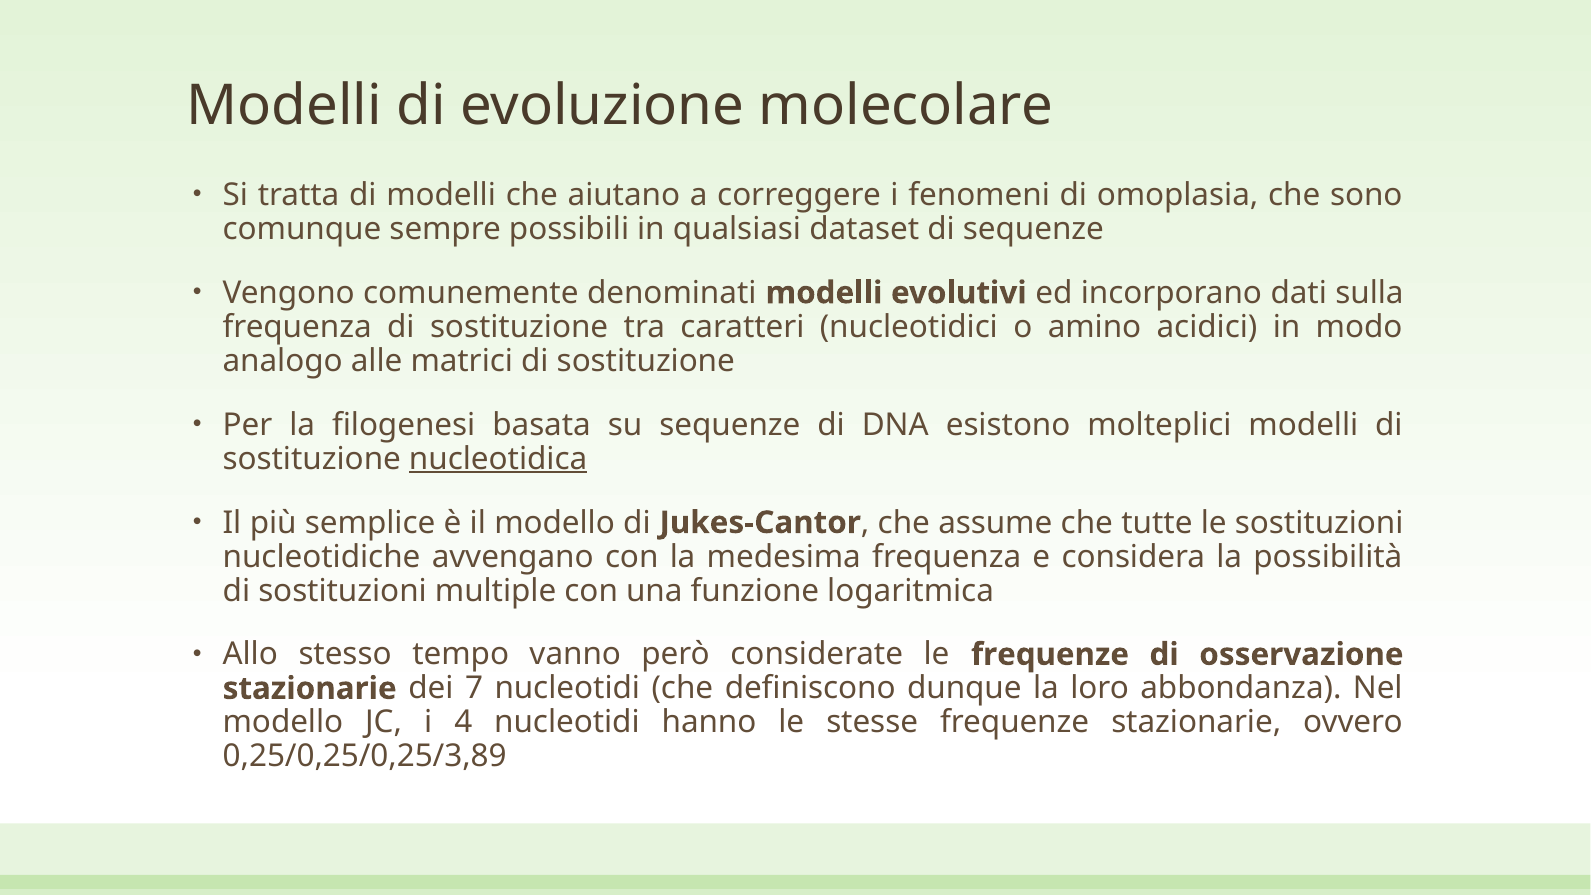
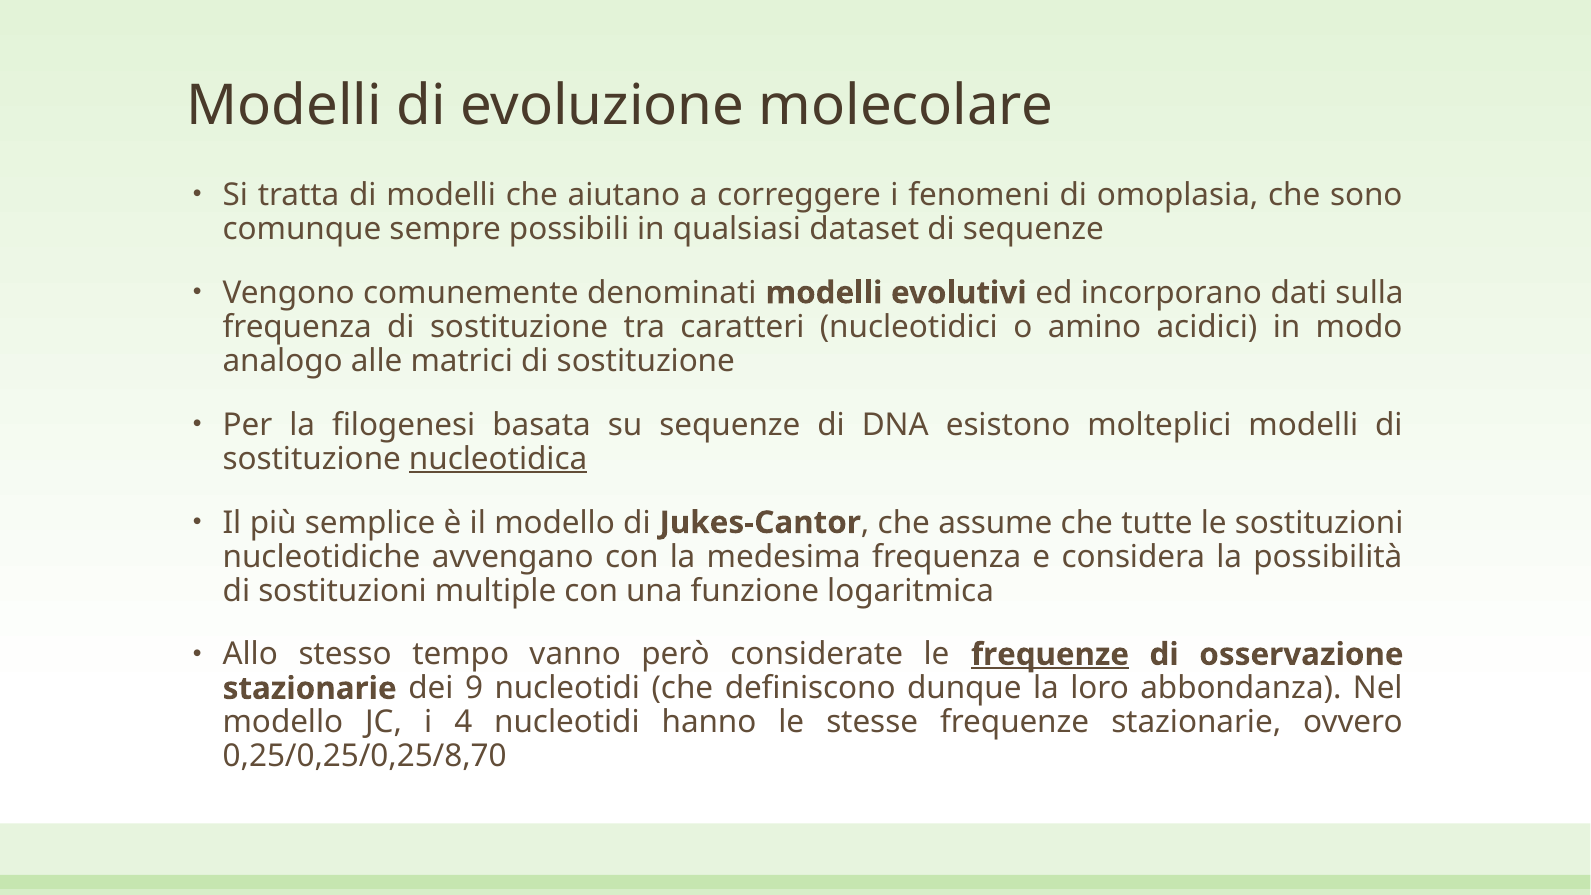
frequenze underline: none -> present (1050, 654)
7: 7 -> 9 (474, 688)
0,25/0,25/0,25/3,89: 0,25/0,25/0,25/3,89 -> 0,25/0,25/0,25/8,70 (365, 756)
